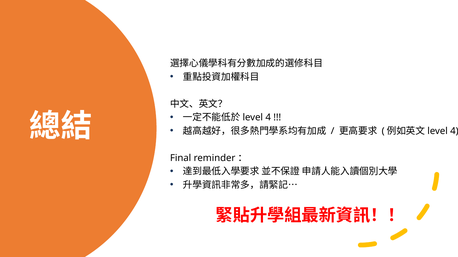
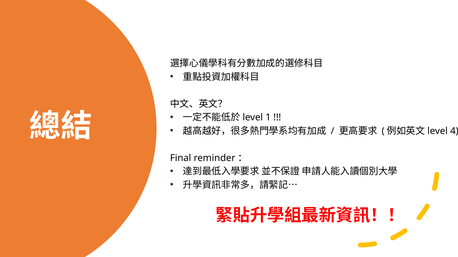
4: 4 -> 1 (268, 118)
